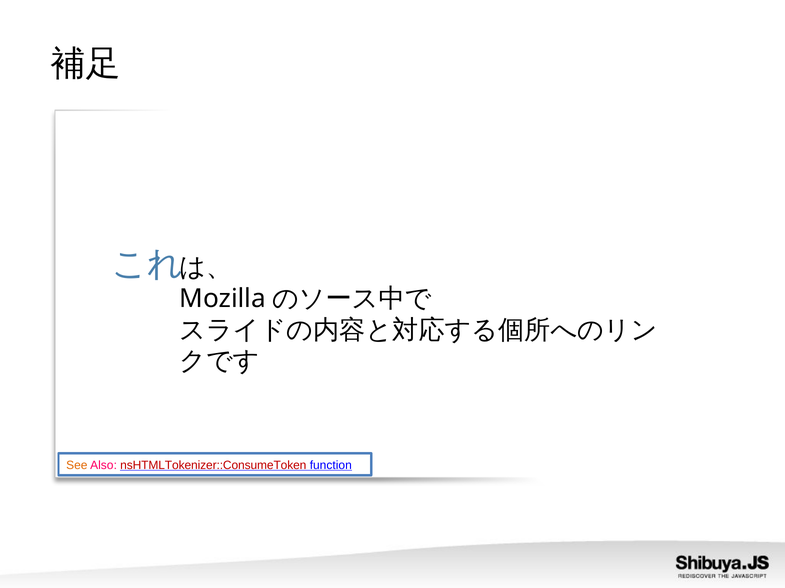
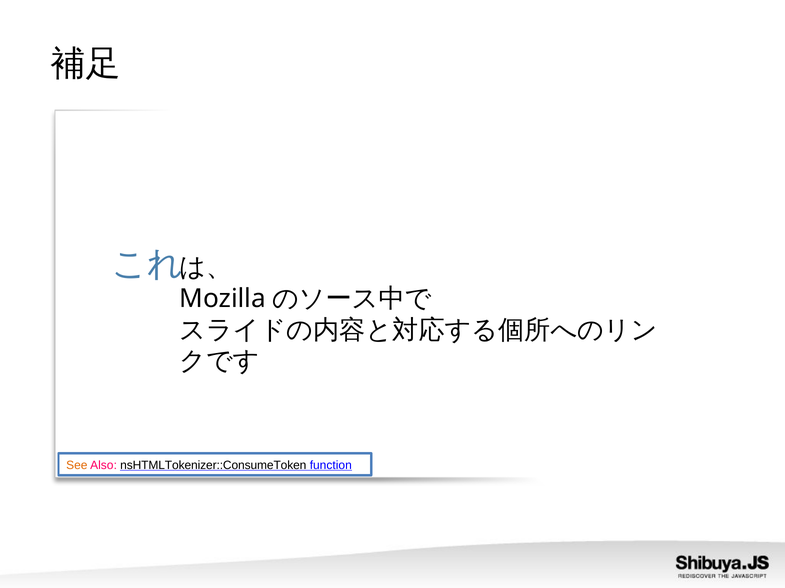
nsHTMLTokenizer::ConsumeToken colour: red -> black (213, 466)
